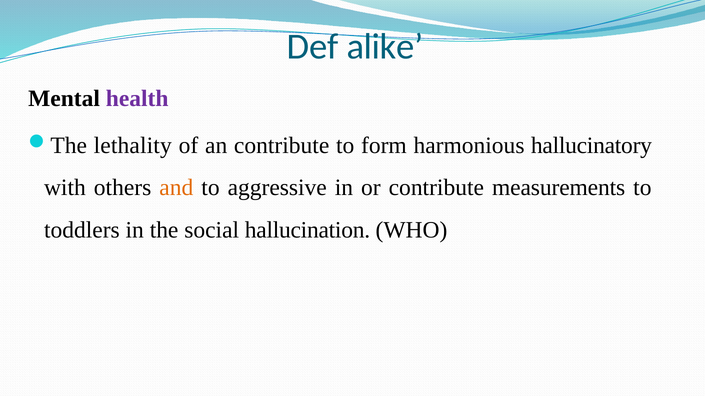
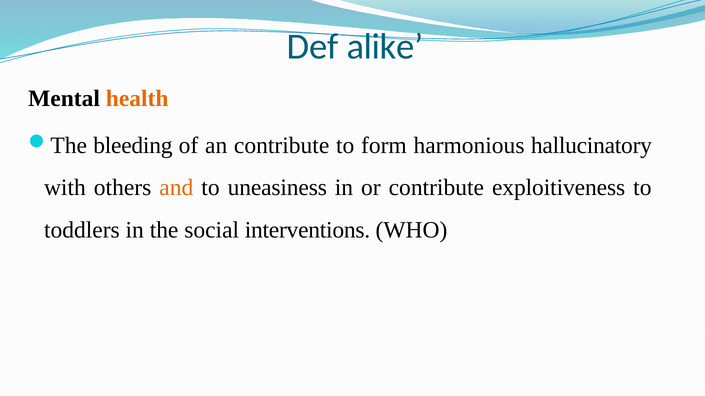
health colour: purple -> orange (137, 99)
lethality: lethality -> bleeding (133, 146)
aggressive: aggressive -> uneasiness (277, 188)
measurements: measurements -> exploitiveness (559, 188)
hallucination: hallucination -> interventions (307, 230)
